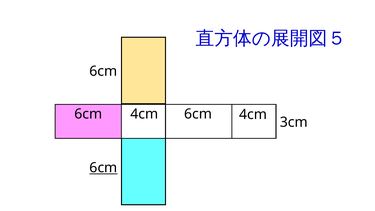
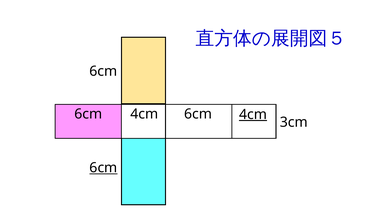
4cm underline: none -> present (253, 114)
